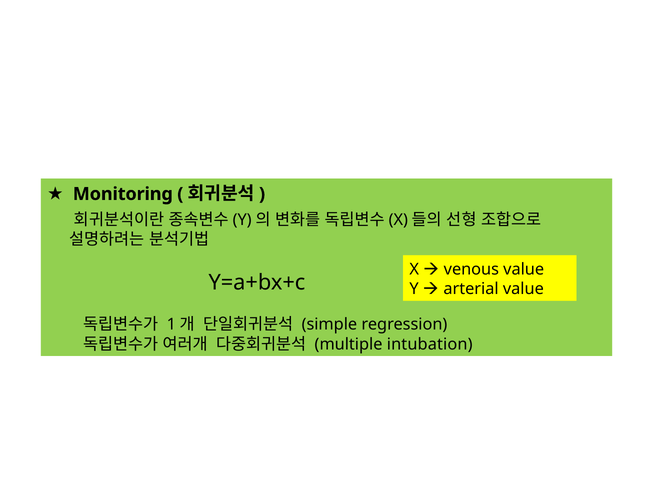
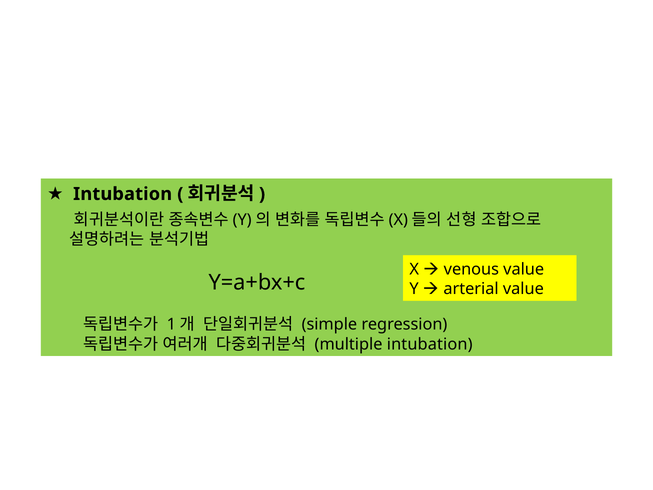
Monitoring: Monitoring -> Intubation (123, 194)
